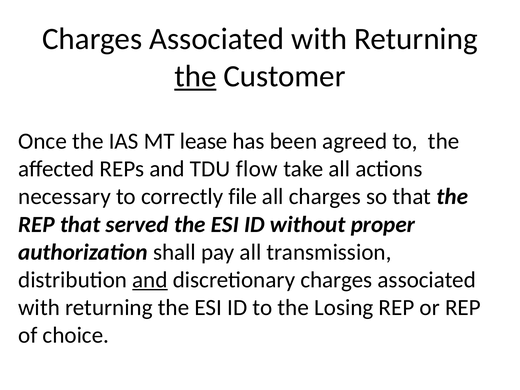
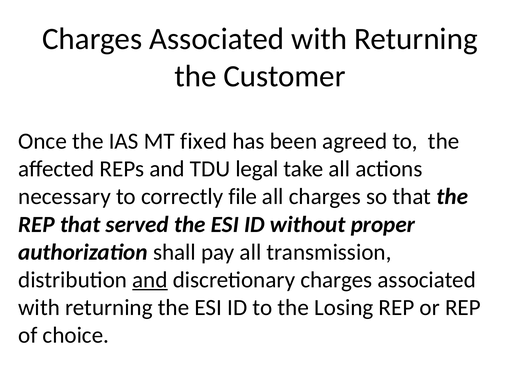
the underline: present -> none (195, 76)
lease: lease -> fixed (203, 141)
flow: flow -> legal (257, 169)
